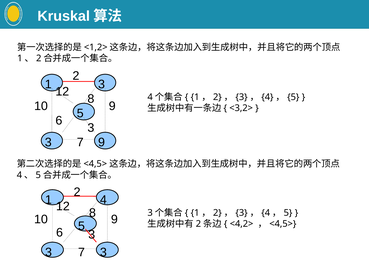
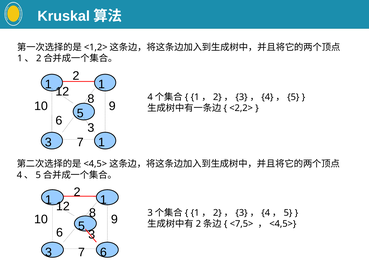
3: 3 -> 1 (102, 84)
<3,2>: <3,2> -> <2,2> (241, 108)
3 9: 9 -> 1 (102, 142)
4: 4 -> 1 (103, 200)
<4,2>: <4,2> -> <7,5> (242, 224)
3: 3 -> 6 (103, 252)
